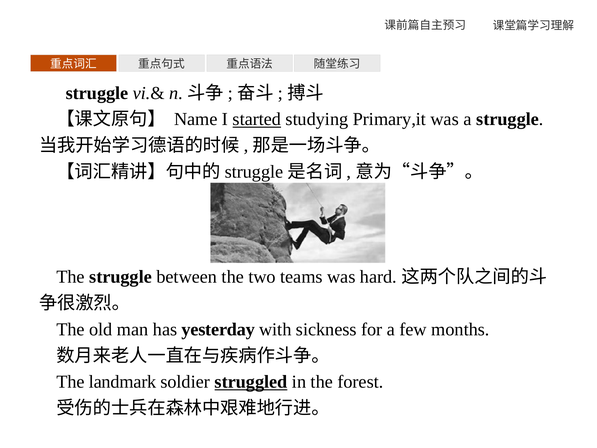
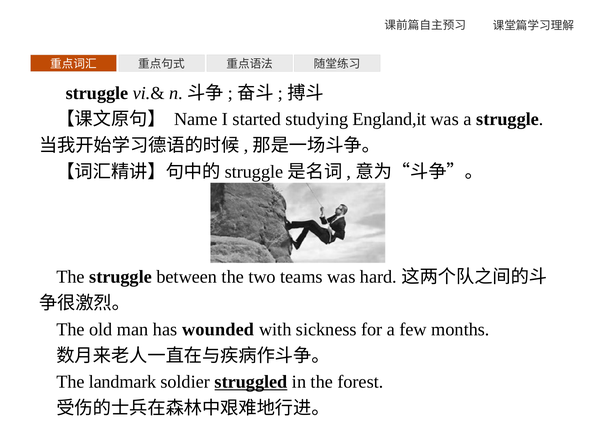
started underline: present -> none (257, 119)
Primary,it: Primary,it -> England,it (389, 119)
yesterday: yesterday -> wounded (218, 329)
